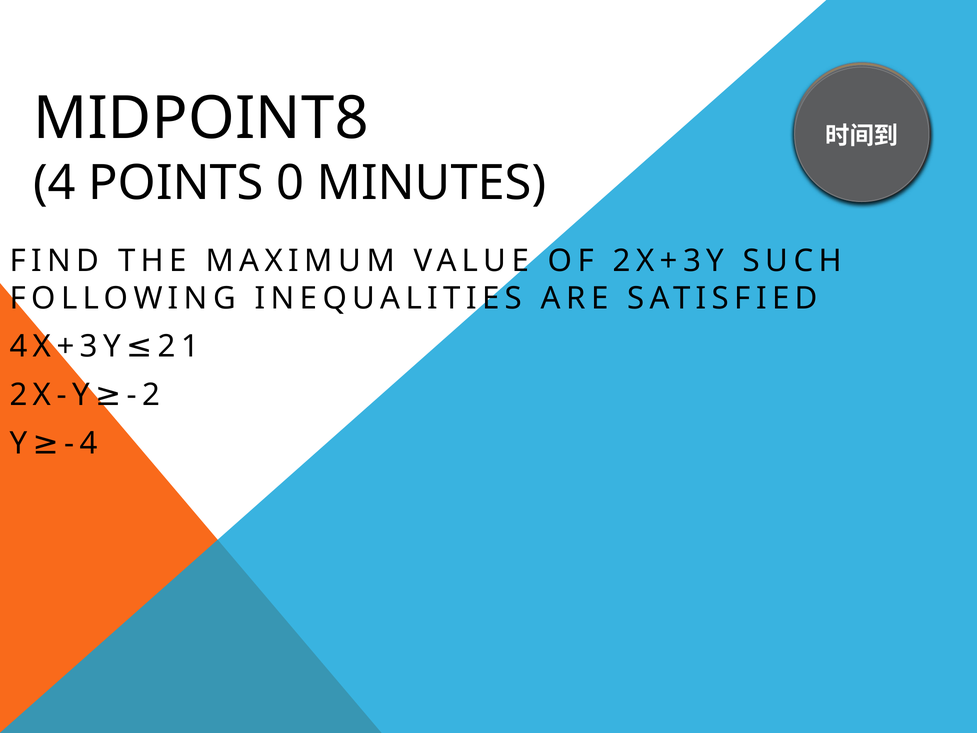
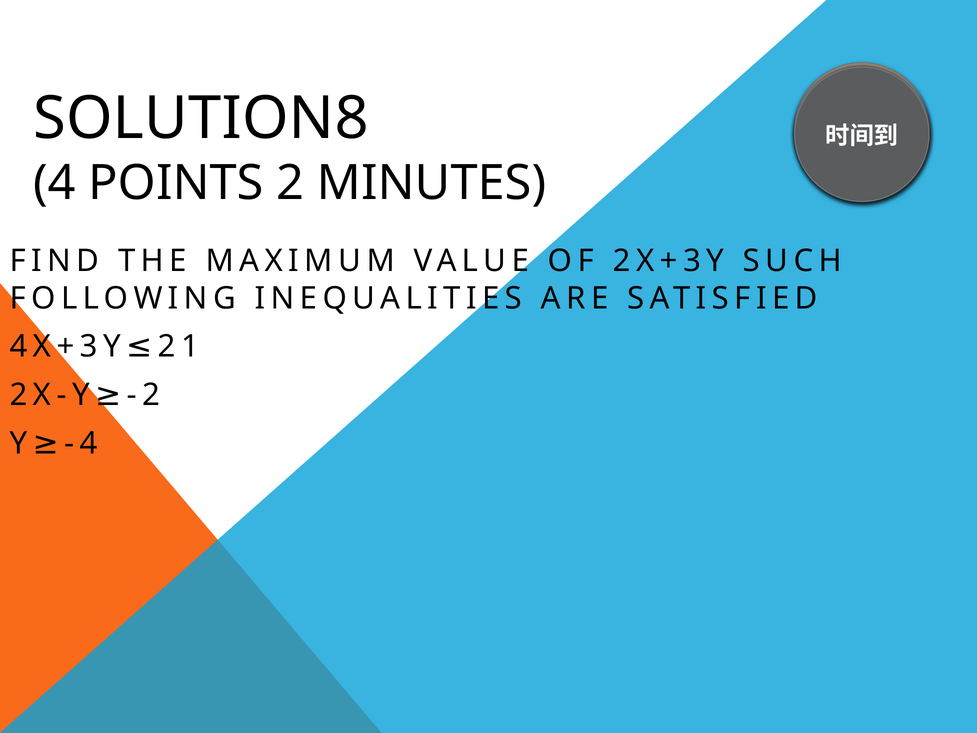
MIDPOINT8: MIDPOINT8 -> SOLUTION8 (201, 119)
POINTS 0: 0 -> 2 (290, 183)
